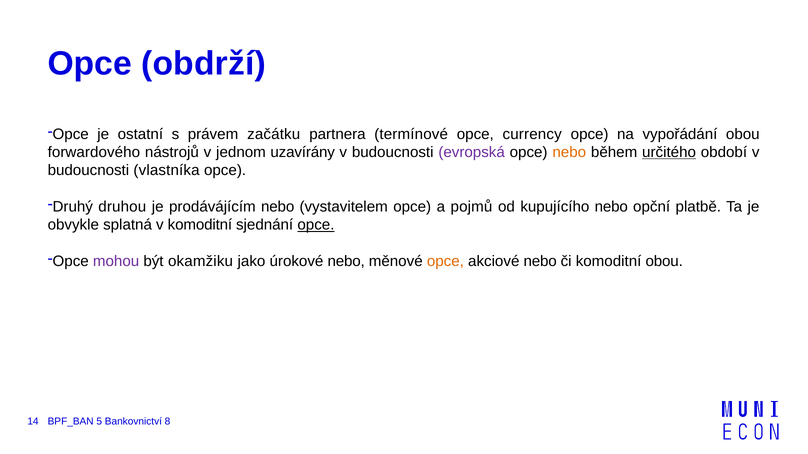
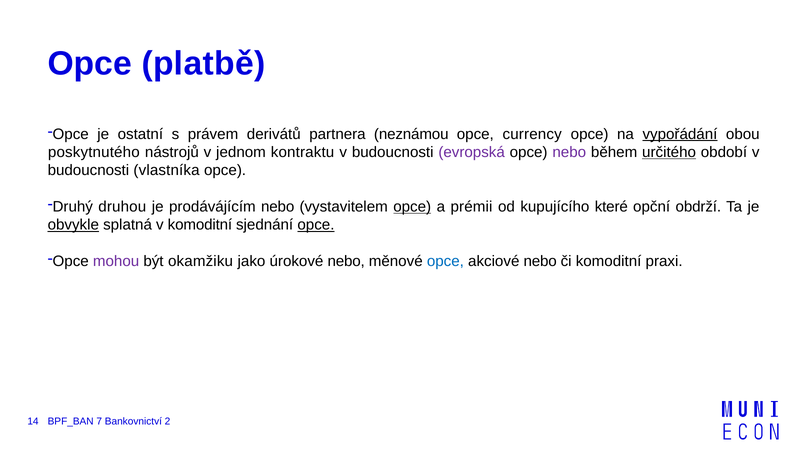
obdrží: obdrží -> platbě (203, 64)
začátku: začátku -> derivátů (274, 134)
termínové: termínové -> neznámou (411, 134)
vypořádání underline: none -> present (680, 134)
forwardového: forwardového -> poskytnutého (94, 152)
uzavírány: uzavírány -> kontraktu (303, 152)
nebo colour: orange -> purple (569, 152)
opce underline: none -> present (412, 207)
pojmů: pojmů -> prémii (471, 207)
kupujícího nebo: nebo -> které (611, 207)
platbě: platbě -> obdrží (698, 207)
obvykle underline: none -> present (73, 225)
opce colour: orange -> blue (445, 261)
komoditní obou: obou -> praxi (664, 261)
5: 5 -> 7 (99, 422)
8: 8 -> 2 (168, 422)
